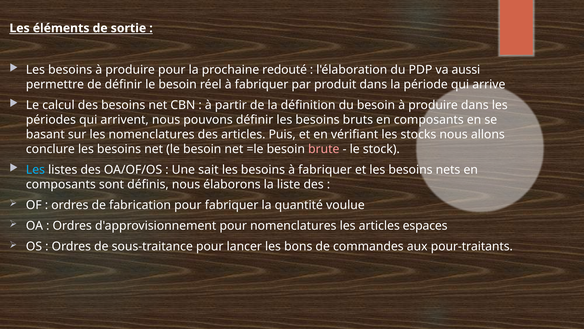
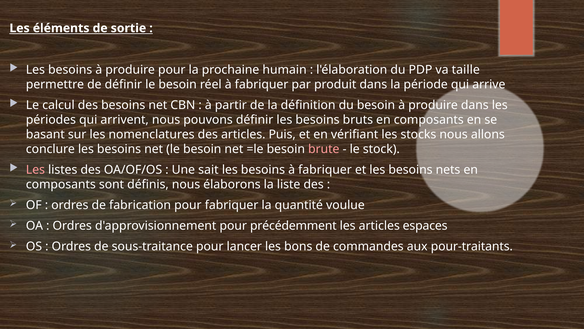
redouté: redouté -> humain (285, 70)
aussi: aussi -> taille (466, 70)
Les colour: light blue -> pink (35, 169)
pour nomenclatures: nomenclatures -> précédemment (293, 226)
